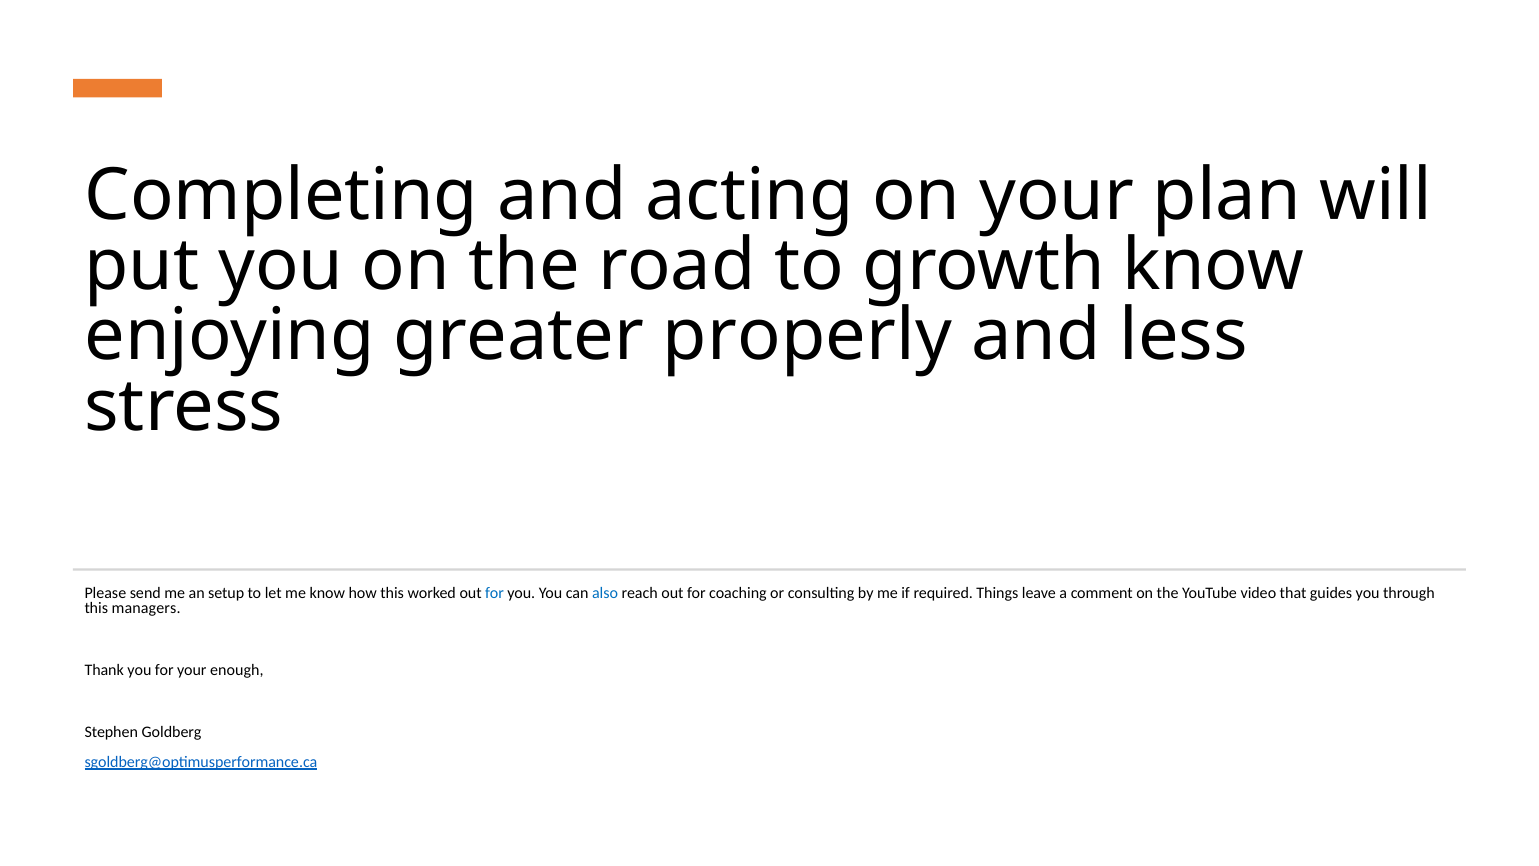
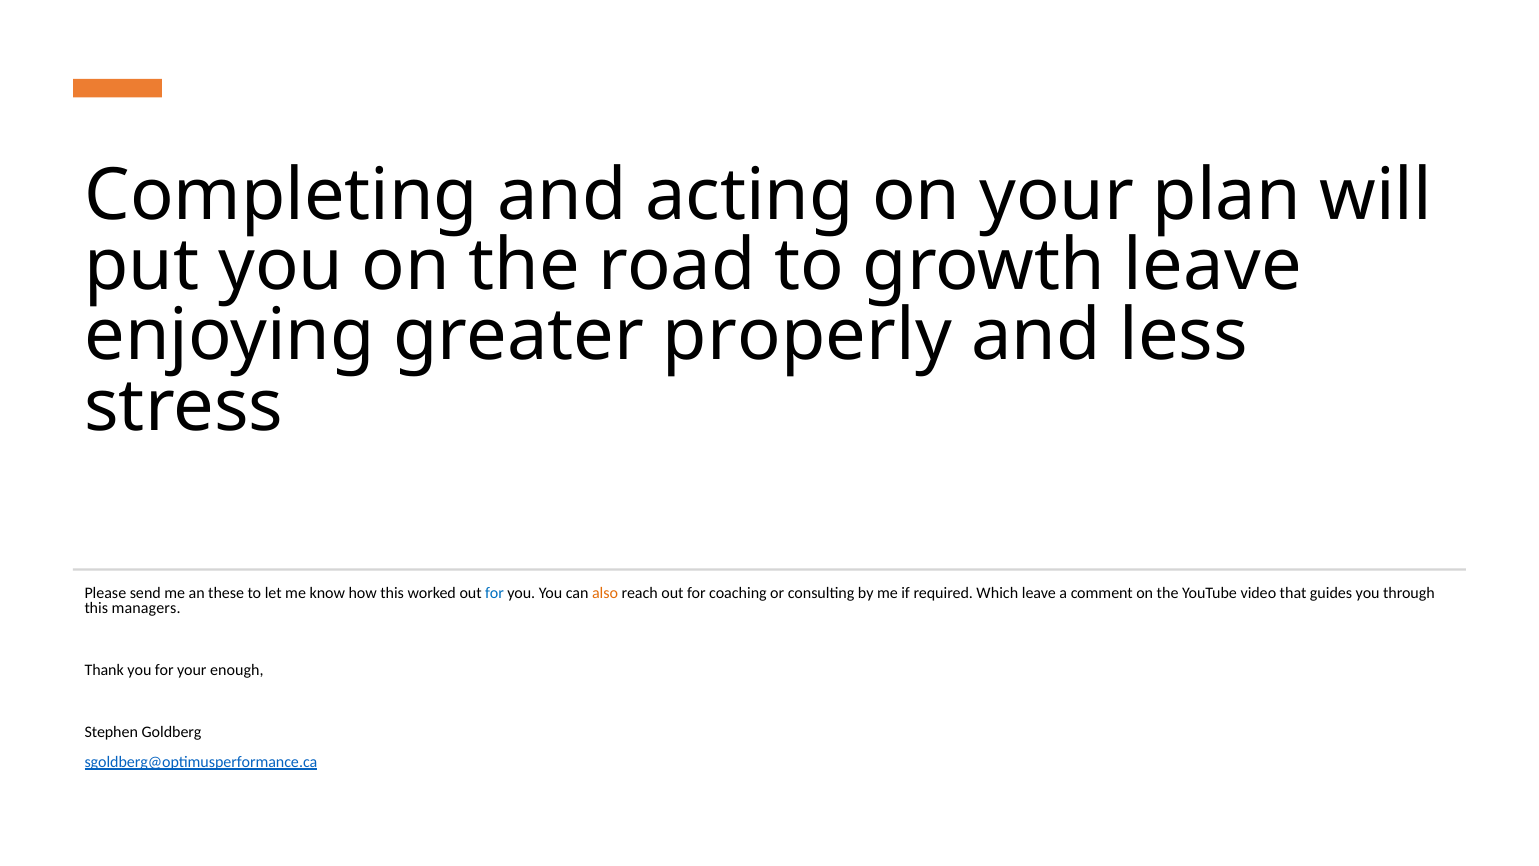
growth know: know -> leave (1213, 266)
setup: setup -> these (226, 593)
also colour: blue -> orange (605, 593)
Things: Things -> Which (997, 593)
